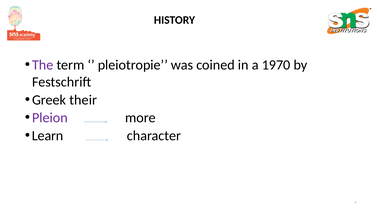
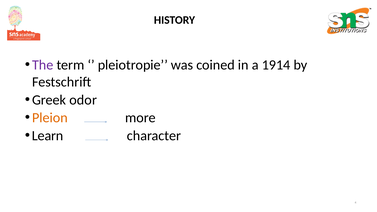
1970: 1970 -> 1914 (276, 65)
their: their -> odor (83, 100)
Pleion colour: purple -> orange (50, 118)
